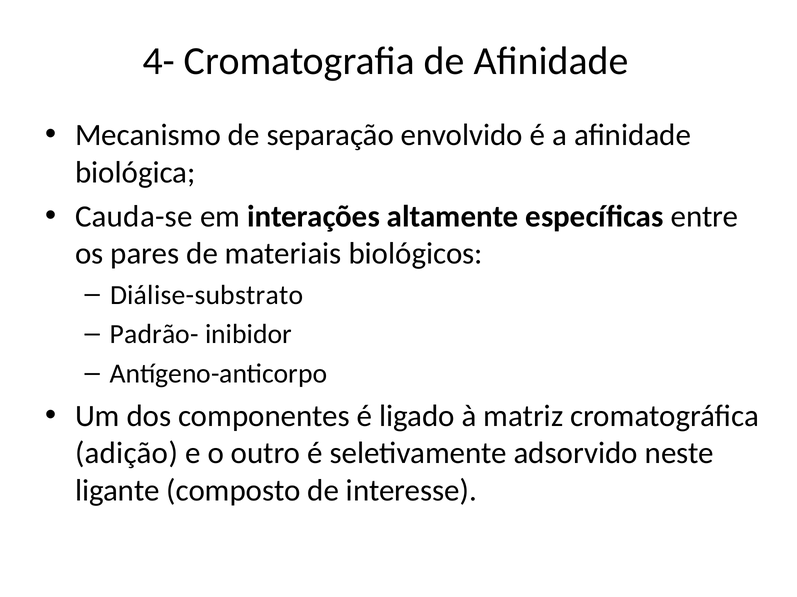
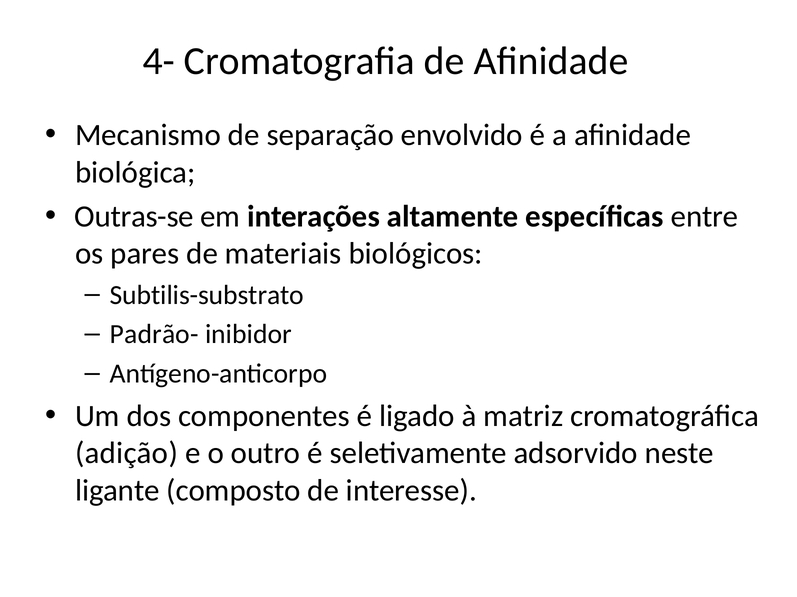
Cauda-se: Cauda-se -> Outras-se (134, 217)
Diálise-substrato: Diálise-substrato -> Subtilis-substrato (207, 295)
